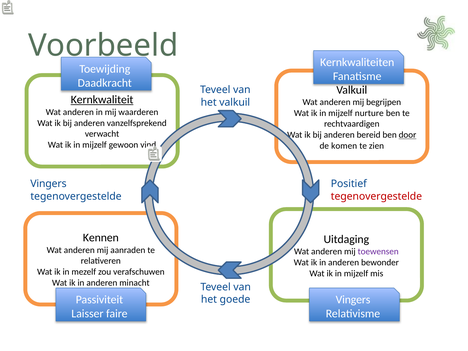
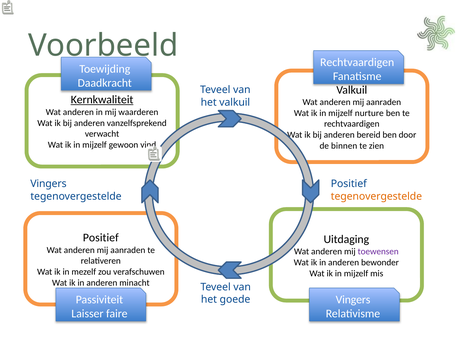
Kernkwaliteiten: Kernkwaliteiten -> Rechtvaardigen (357, 62)
begrijpen: begrijpen -> aanraden (384, 102)
door underline: present -> none (407, 135)
komen: komen -> binnen (344, 146)
tegenovergestelde colour: red -> orange (376, 196)
Kennen: Kennen -> Positief (101, 238)
